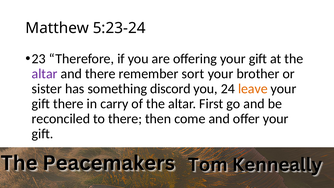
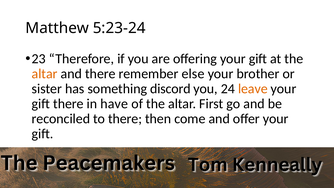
altar colour: purple -> orange (45, 74)
sort: sort -> else (193, 74)
carry: carry -> have (114, 104)
